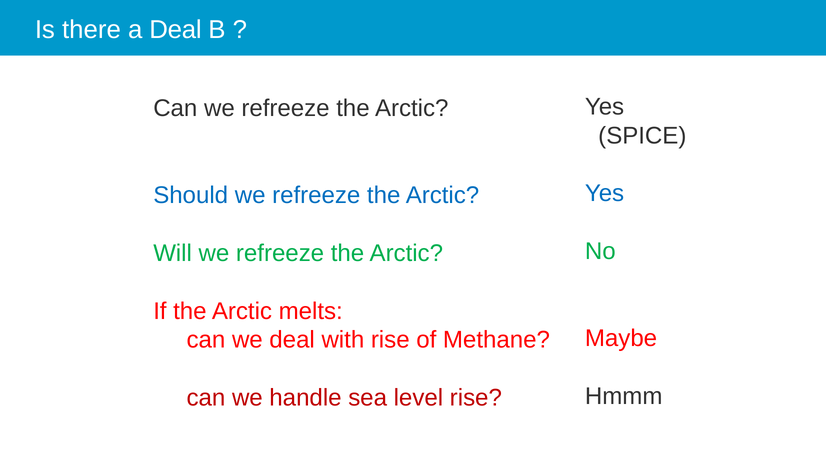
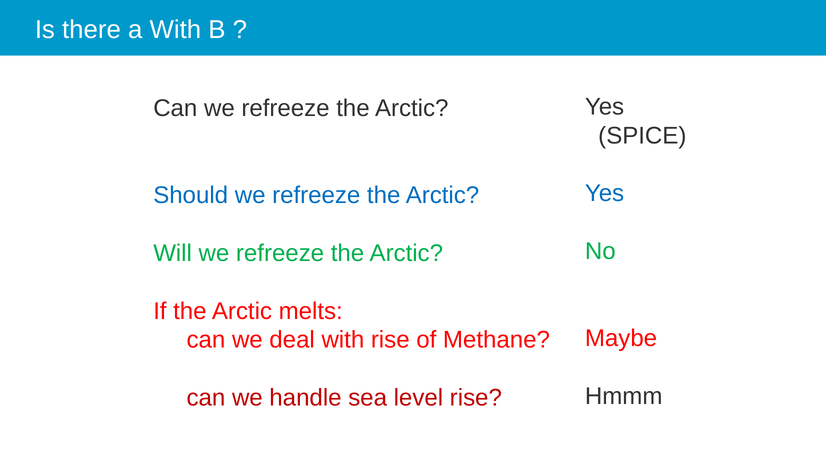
a Deal: Deal -> With (175, 30)
